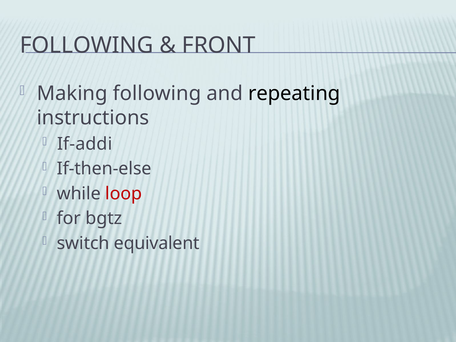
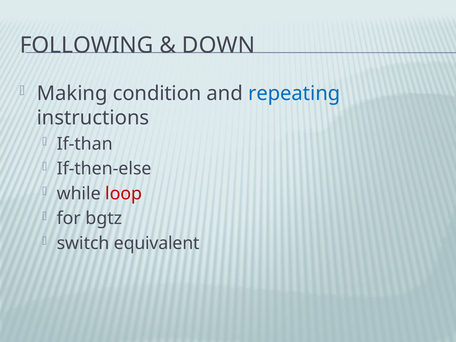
FRONT: FRONT -> DOWN (219, 45)
Making following: following -> condition (157, 93)
repeating colour: black -> blue (294, 93)
If-addi: If-addi -> If-than (85, 144)
